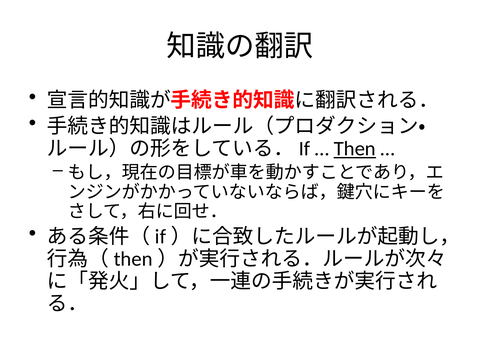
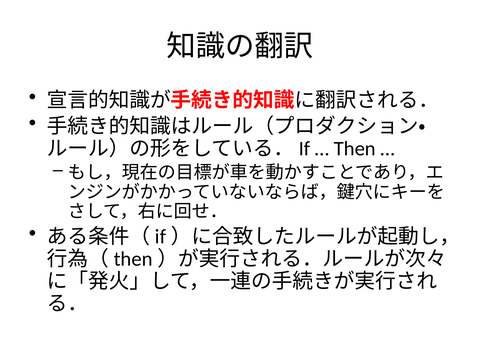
Then underline: present -> none (355, 149)
